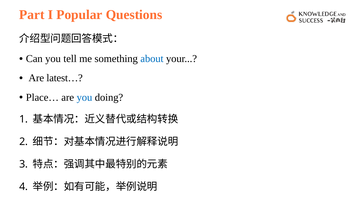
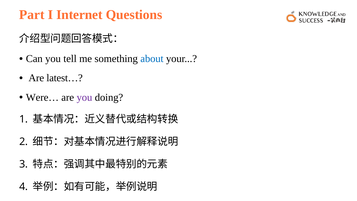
Popular: Popular -> Internet (79, 15)
Place…: Place… -> Were… (42, 97)
you colour: blue -> purple (84, 97)
